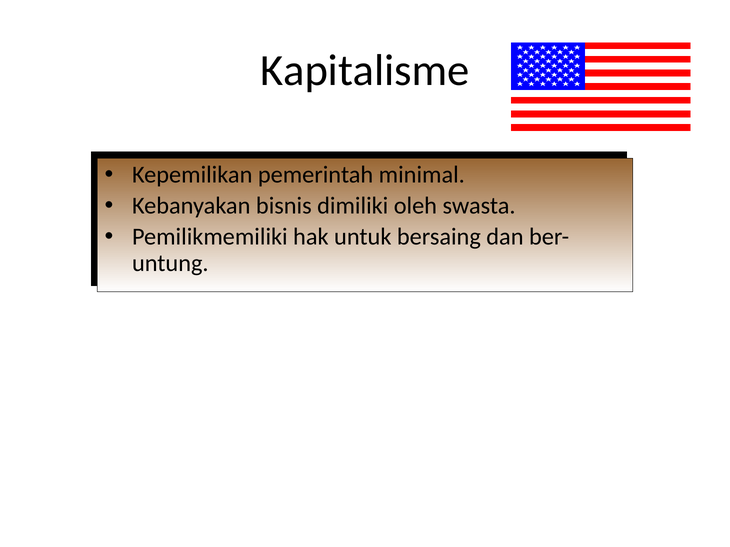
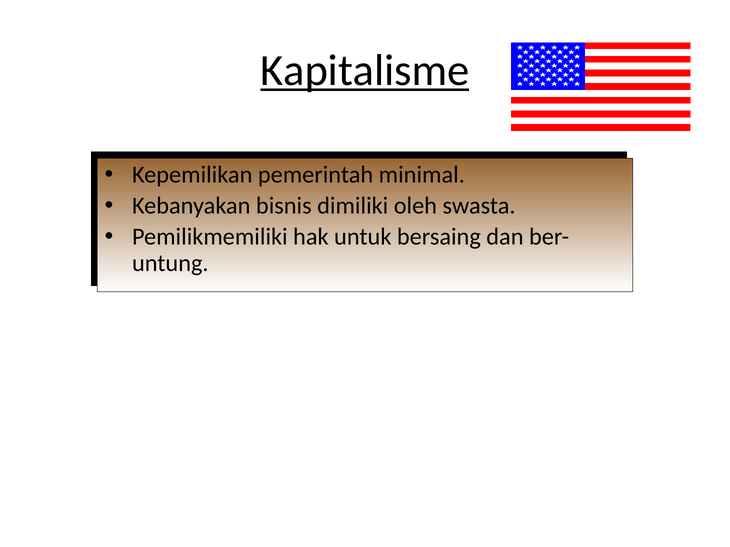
Kapitalisme underline: none -> present (365, 71)
